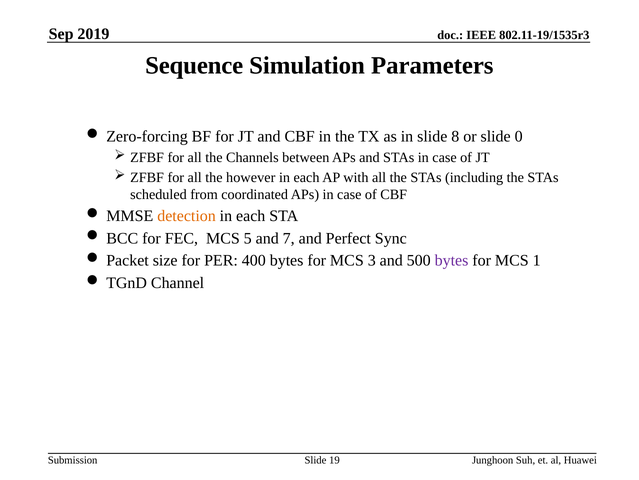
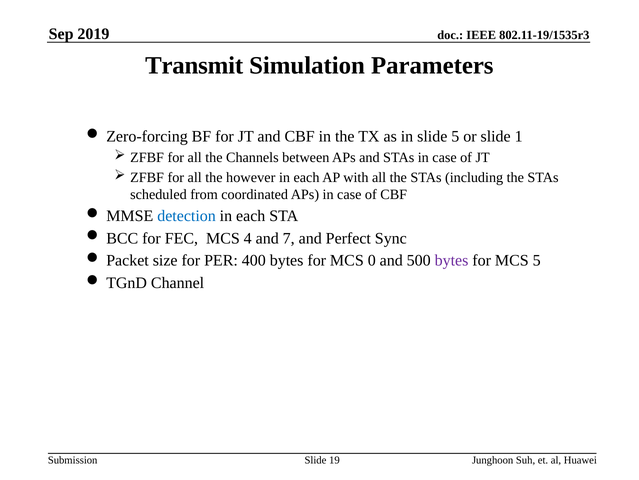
Sequence: Sequence -> Transmit (194, 66)
slide 8: 8 -> 5 (455, 136)
0: 0 -> 1 (519, 136)
detection colour: orange -> blue (187, 216)
5: 5 -> 4 (248, 238)
3: 3 -> 0 (372, 260)
MCS 1: 1 -> 5 (537, 260)
